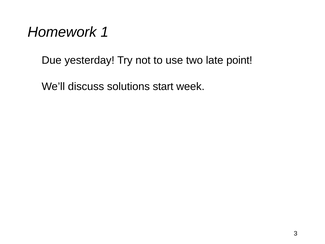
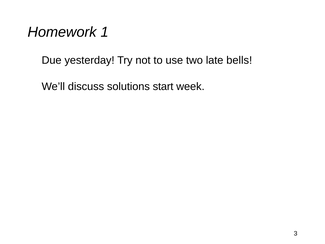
point: point -> bells (239, 60)
